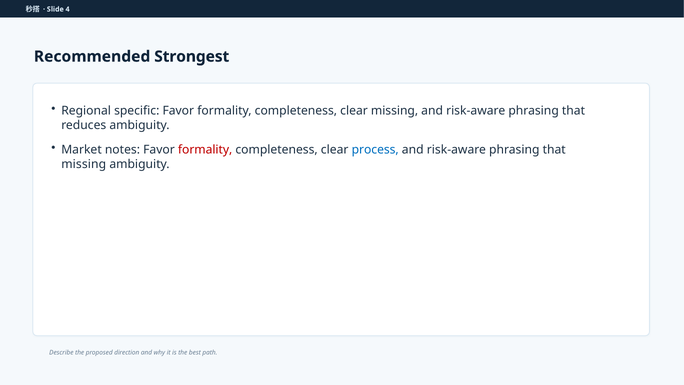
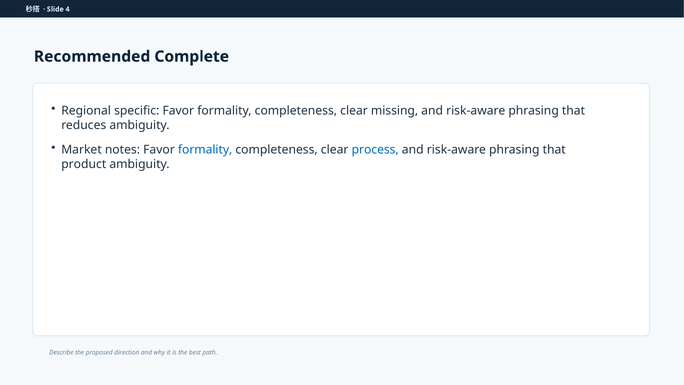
Strongest: Strongest -> Complete (192, 57)
formality colour: red -> blue (205, 150)
missing: missing -> product (84, 164)
